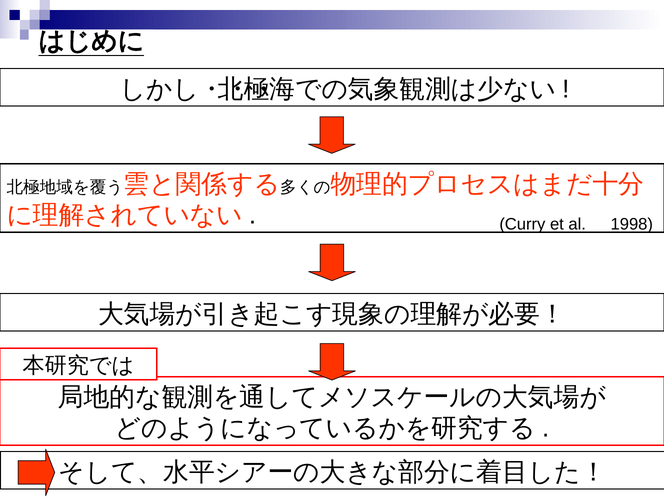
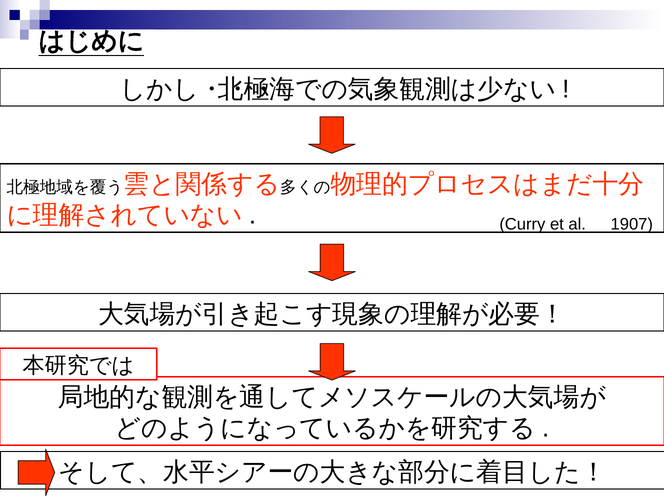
1998: 1998 -> 1907 (632, 224)
